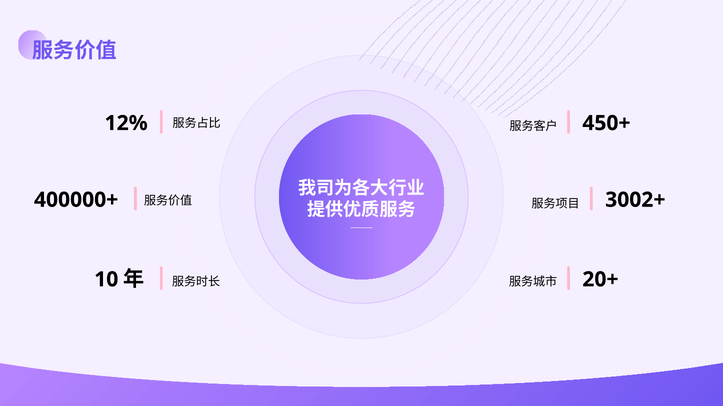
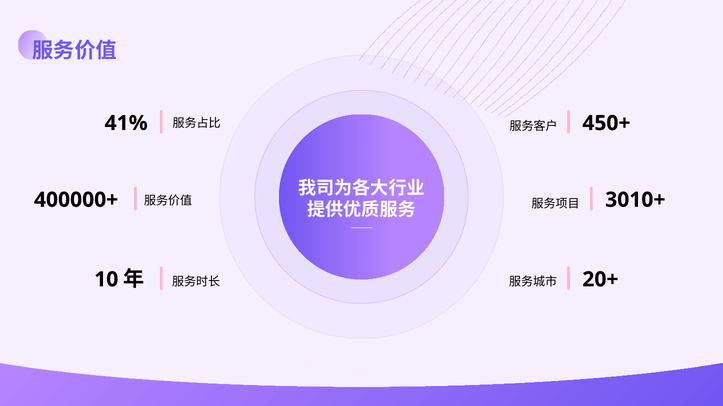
12%: 12% -> 41% (126, 123)
3002+: 3002+ -> 3010+ (635, 200)
